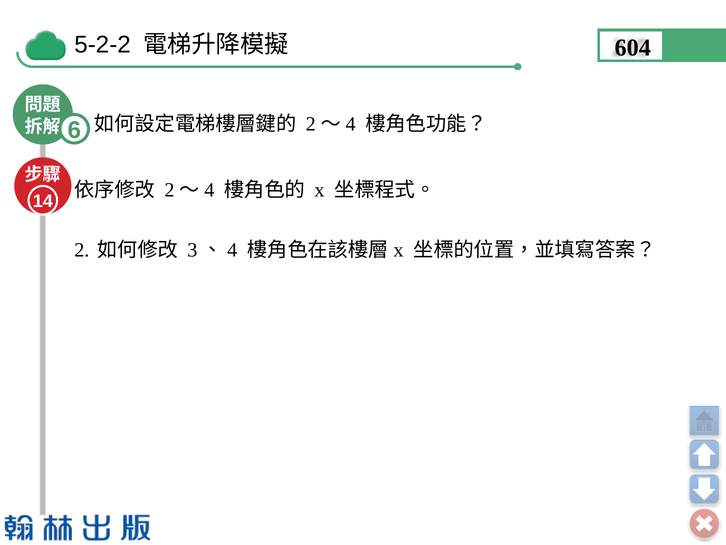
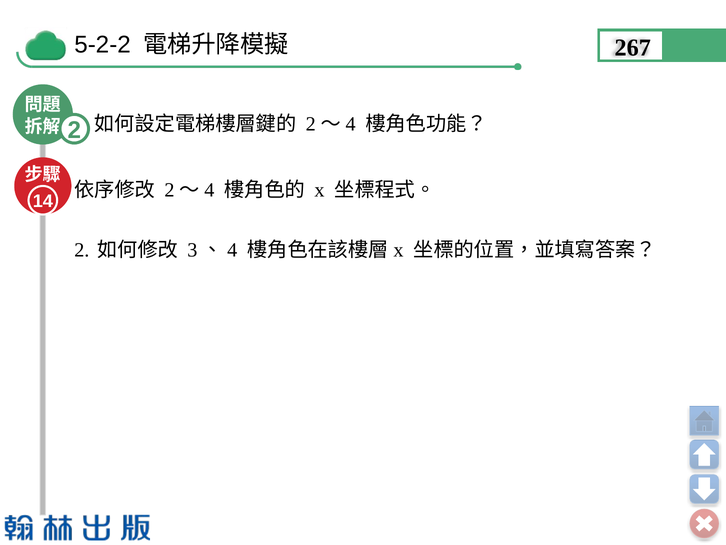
604: 604 -> 267 (633, 48)
6: 6 -> 2 (74, 130)
